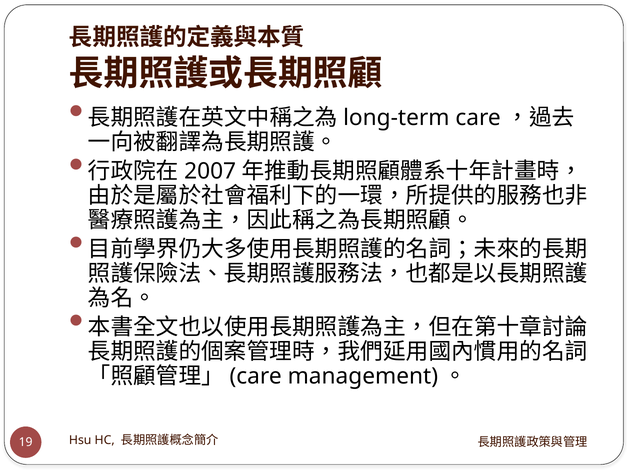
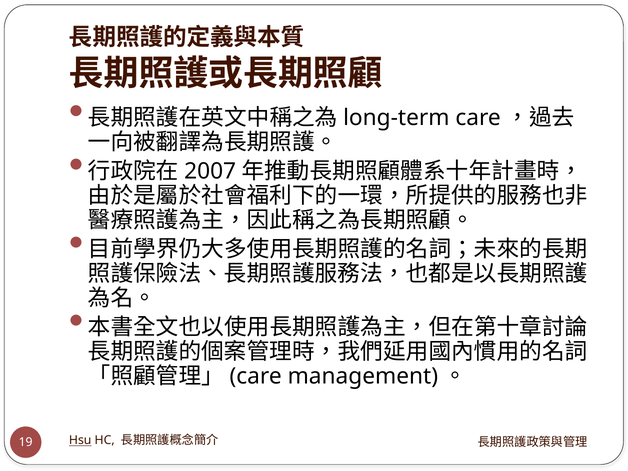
Hsu underline: none -> present (80, 440)
